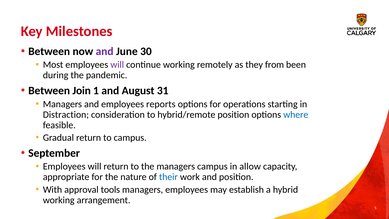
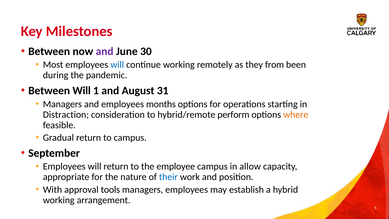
will colour: purple -> blue (117, 65)
Between Join: Join -> Will (82, 91)
reports: reports -> months (161, 104)
hybrid/remote position: position -> perform (233, 115)
where colour: blue -> orange (296, 115)
the managers: managers -> employee (176, 166)
